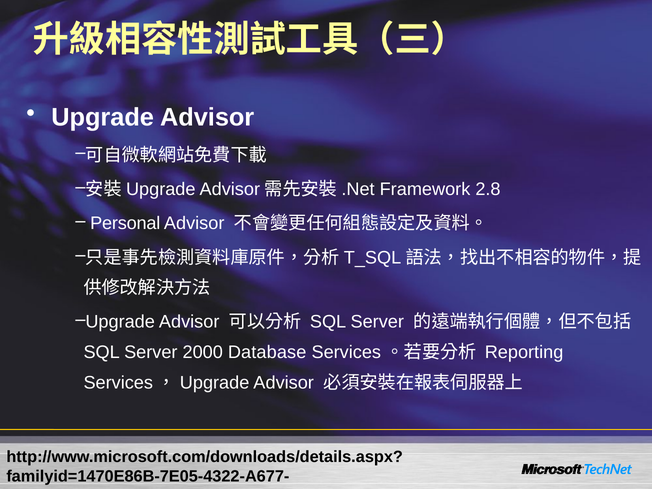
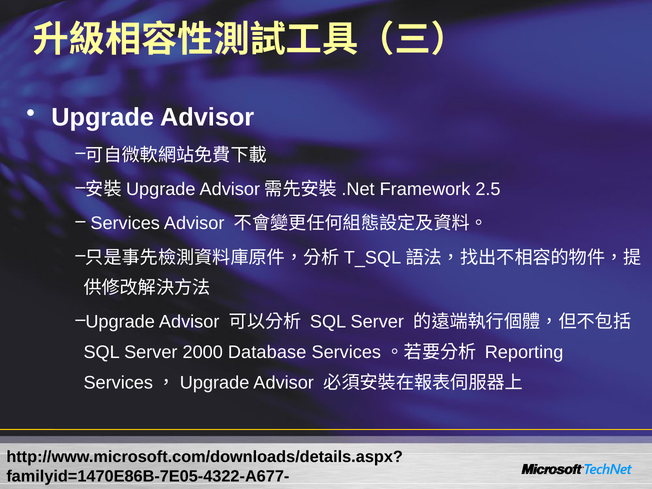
2.8: 2.8 -> 2.5 (488, 189)
Personal: Personal -> Services (125, 224)
